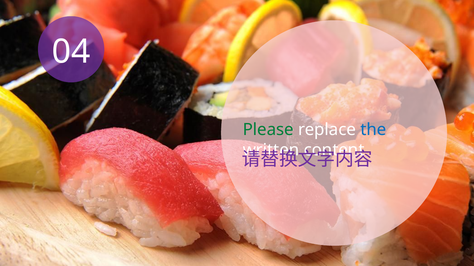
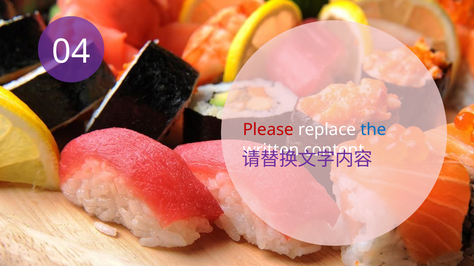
Please colour: green -> red (268, 130)
